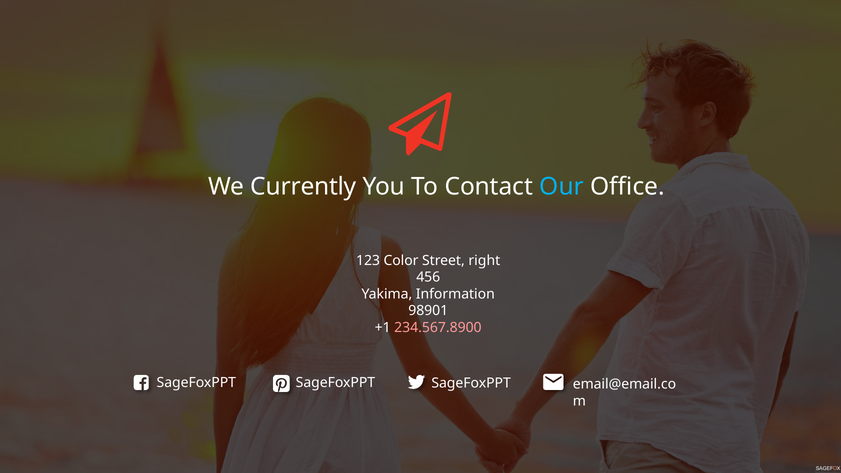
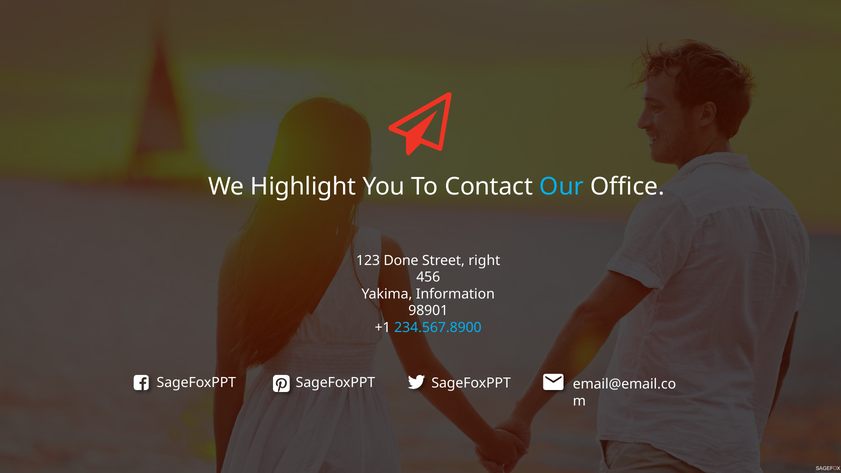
Currently: Currently -> Highlight (303, 187)
Color: Color -> Done (401, 260)
234.567.8900 colour: pink -> light blue (438, 328)
